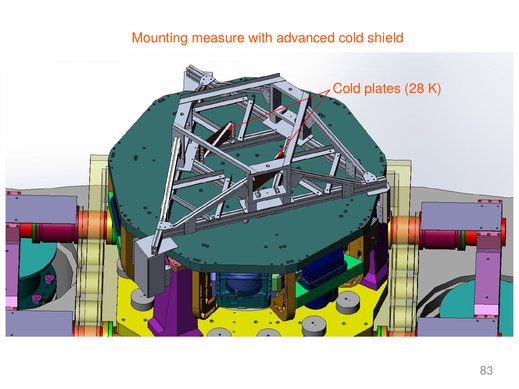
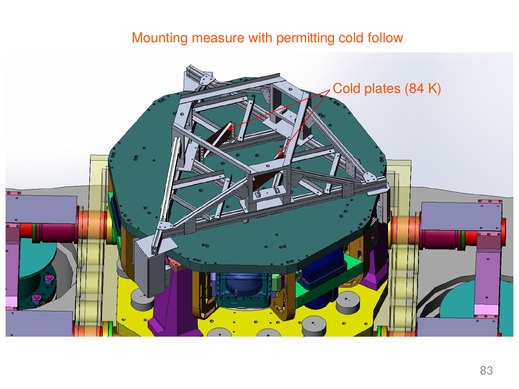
advanced: advanced -> permitting (306, 38)
shield: shield -> follow (386, 38)
28: 28 -> 84 (415, 89)
